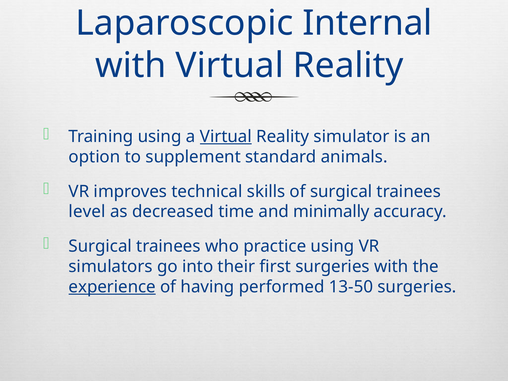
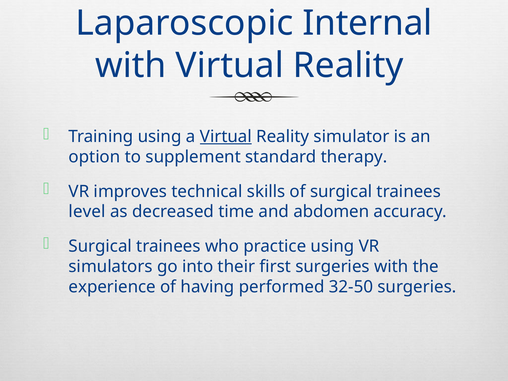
animals: animals -> therapy (354, 157)
minimally: minimally -> abdomen (331, 212)
experience underline: present -> none (112, 287)
13-50: 13-50 -> 32-50 (351, 287)
